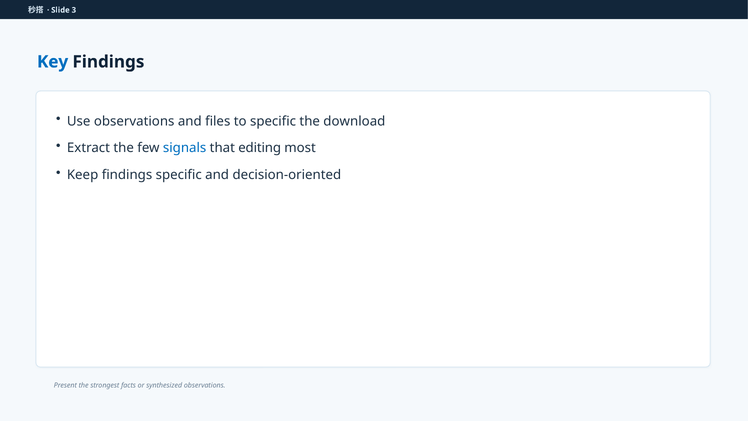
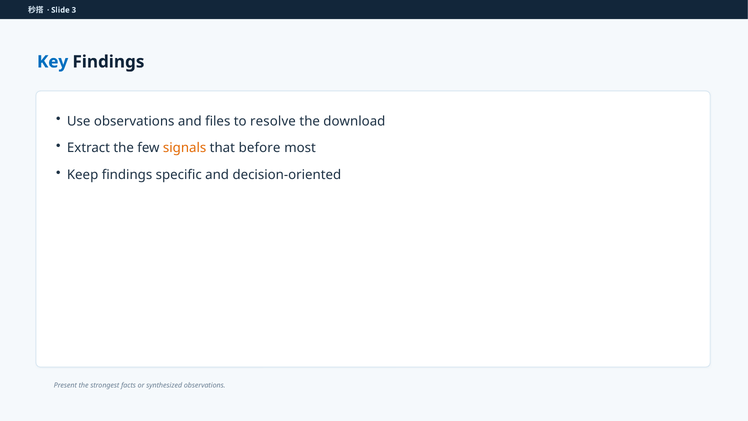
to specific: specific -> resolve (273, 121)
signals colour: blue -> orange (185, 148)
editing: editing -> before (260, 148)
